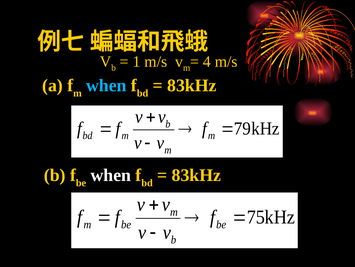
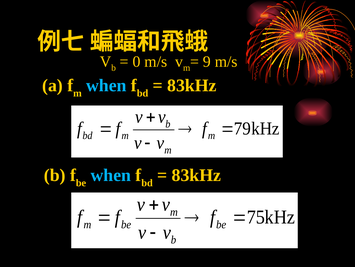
1: 1 -> 0 (137, 62)
4: 4 -> 9 (207, 62)
when colour: white -> light blue (111, 175)
